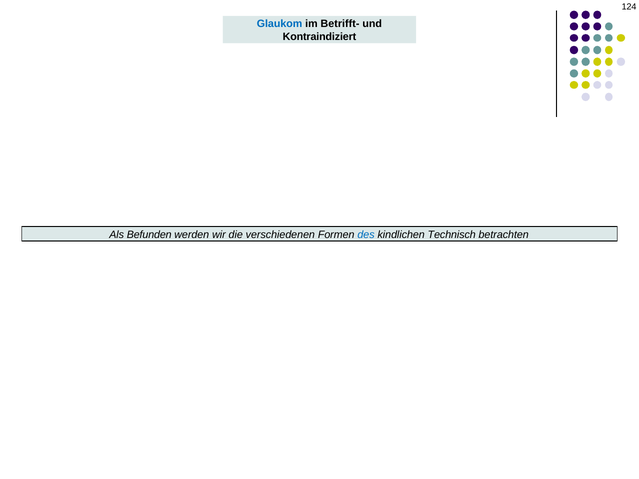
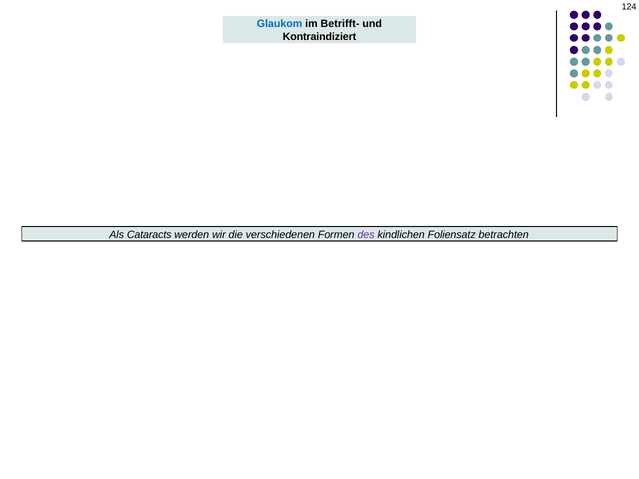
Befunden: Befunden -> Cataracts (149, 235)
des colour: blue -> purple (366, 235)
Technisch: Technisch -> Foliensatz (452, 235)
